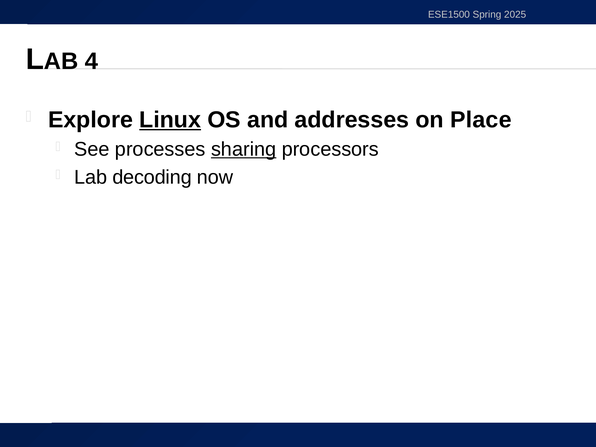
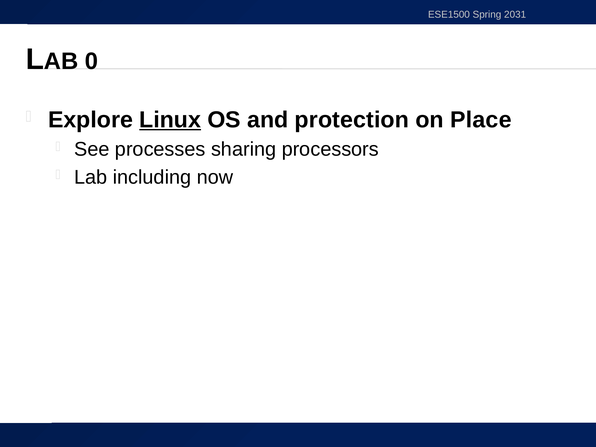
2025: 2025 -> 2031 (515, 15)
4: 4 -> 0 (91, 61)
addresses: addresses -> protection (352, 120)
sharing underline: present -> none (244, 149)
decoding: decoding -> including (152, 177)
